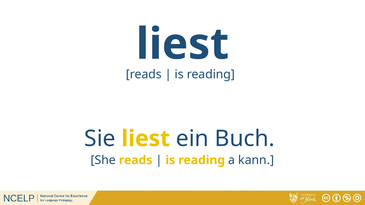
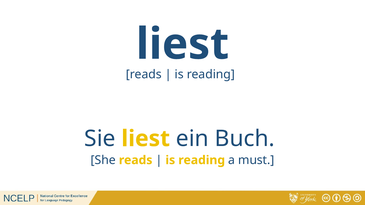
kann: kann -> must (256, 160)
